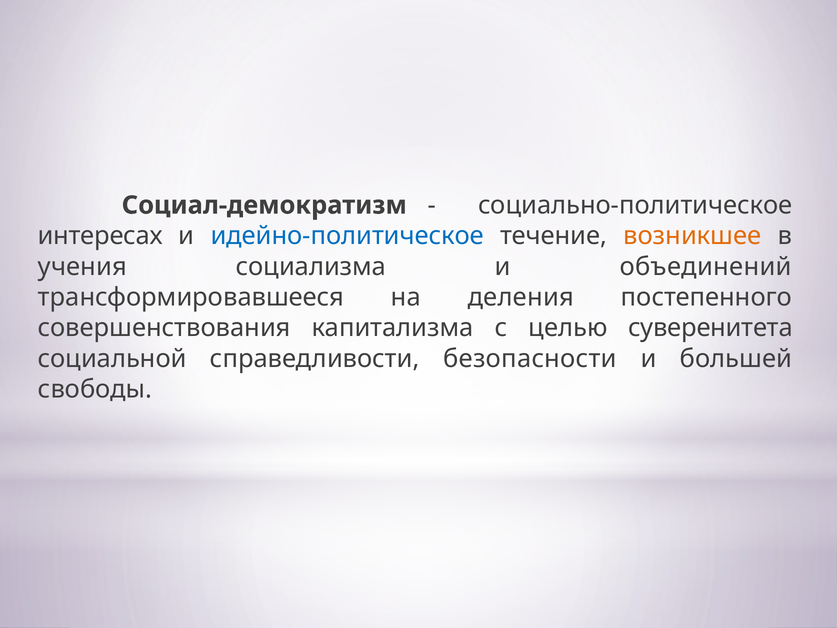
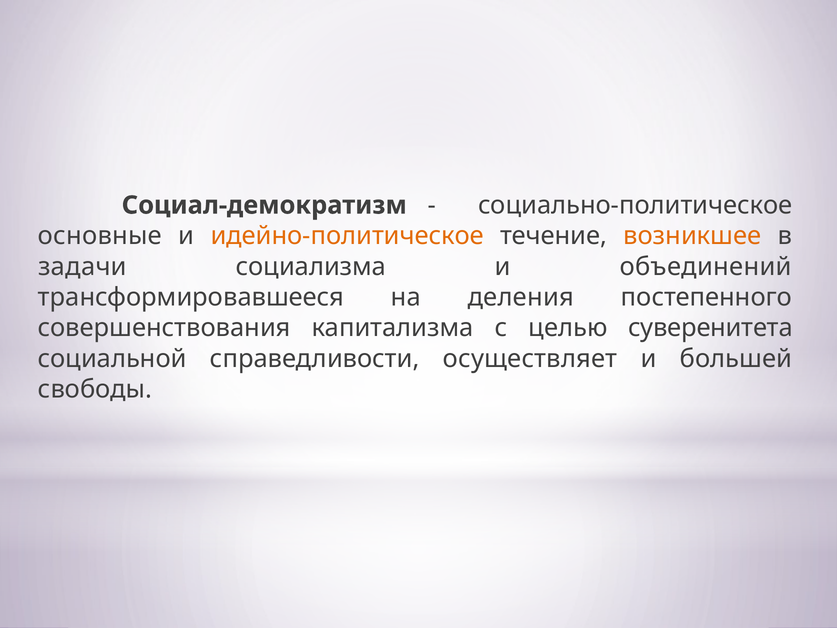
интересах: интересах -> основные (100, 236)
идейно-политическое colour: blue -> orange (347, 236)
учения: учения -> задачи (82, 267)
безопасности: безопасности -> осуществляет (530, 359)
